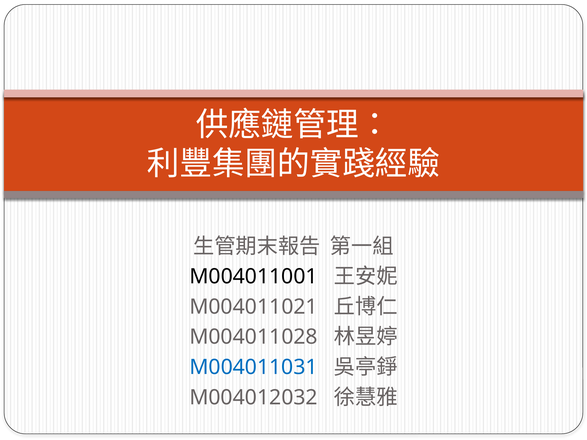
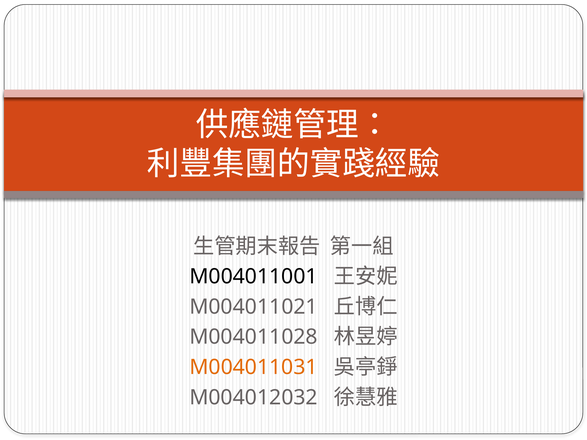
M004011031 colour: blue -> orange (254, 367)
